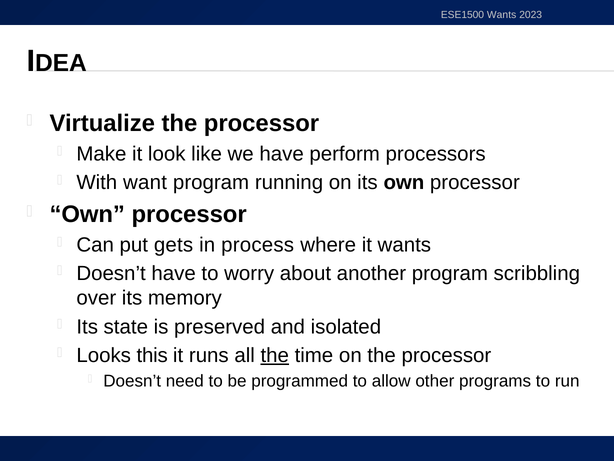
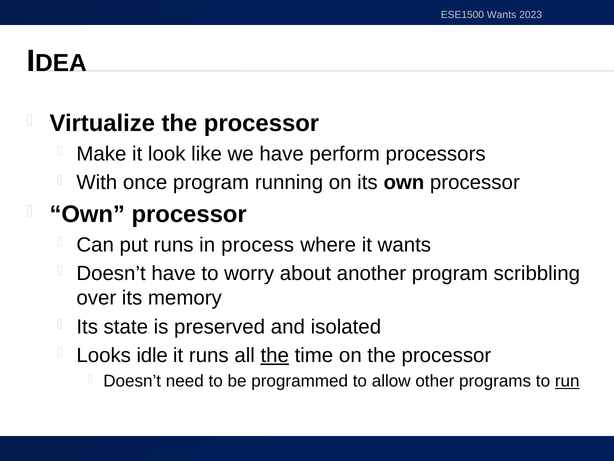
want: want -> once (145, 182)
put gets: gets -> runs (174, 245)
this: this -> idle (152, 355)
run underline: none -> present (567, 381)
